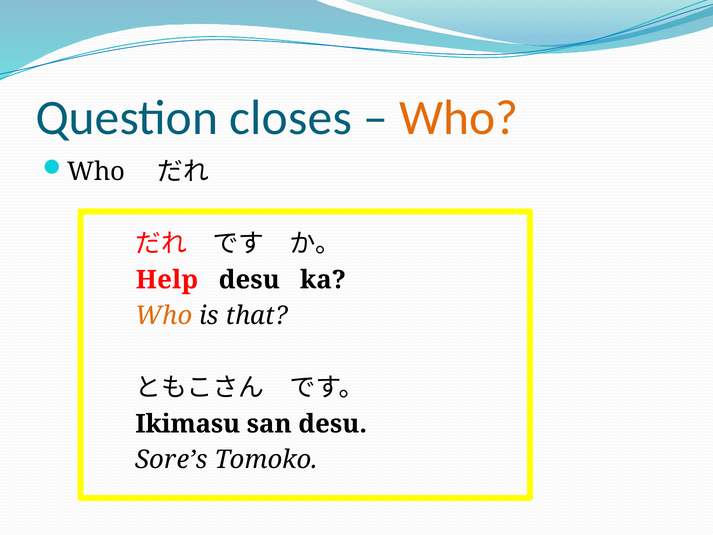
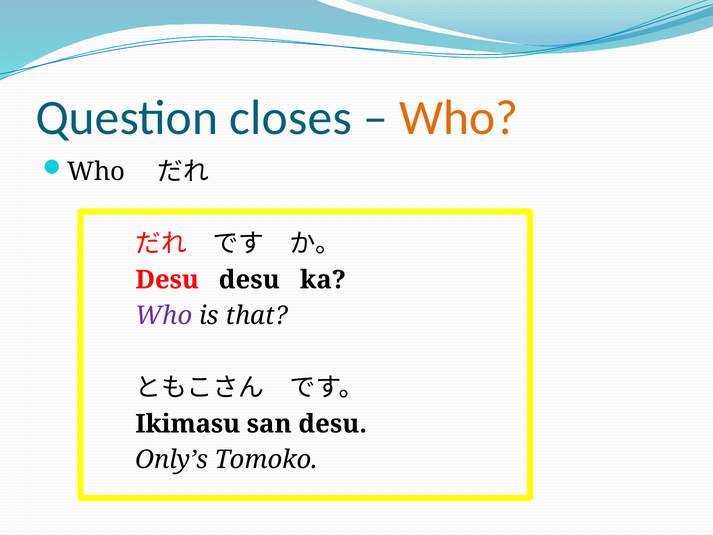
Help: Help -> Desu (167, 280)
Who colour: orange -> purple (164, 316)
Sore’s: Sore’s -> Only’s (172, 460)
